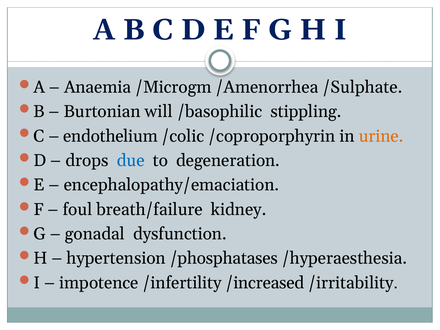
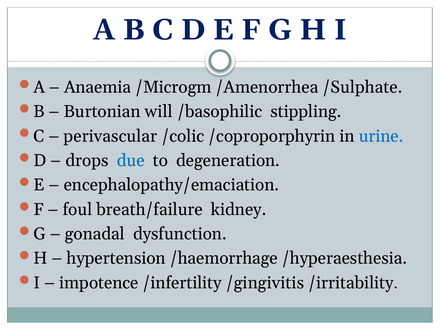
endothelium: endothelium -> perivascular (110, 136)
urine colour: orange -> blue (381, 136)
/phosphatases: /phosphatases -> /haemorrhage (224, 258)
/increased: /increased -> /gingivitis (265, 283)
